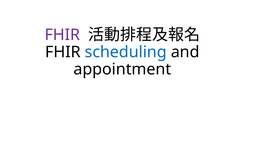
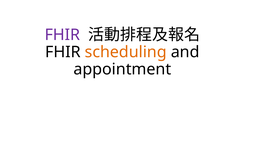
scheduling colour: blue -> orange (126, 52)
